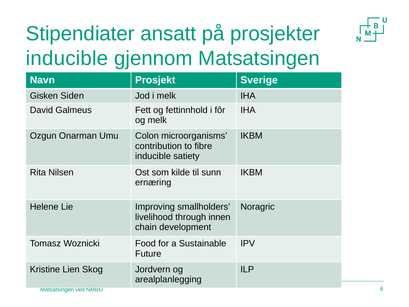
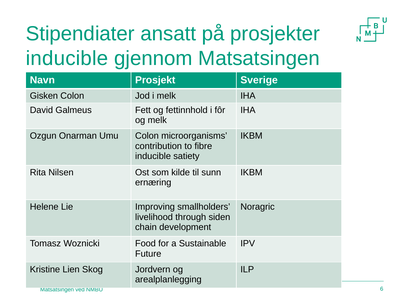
Gisken Siden: Siden -> Colon (72, 96)
innen: innen -> siden (219, 217)
